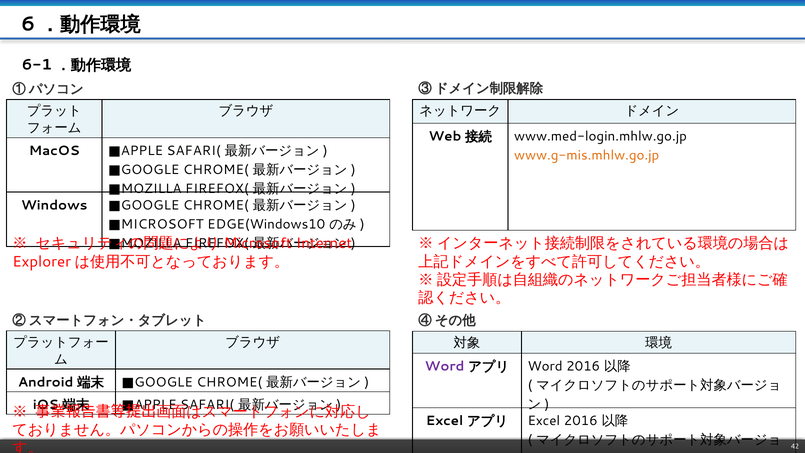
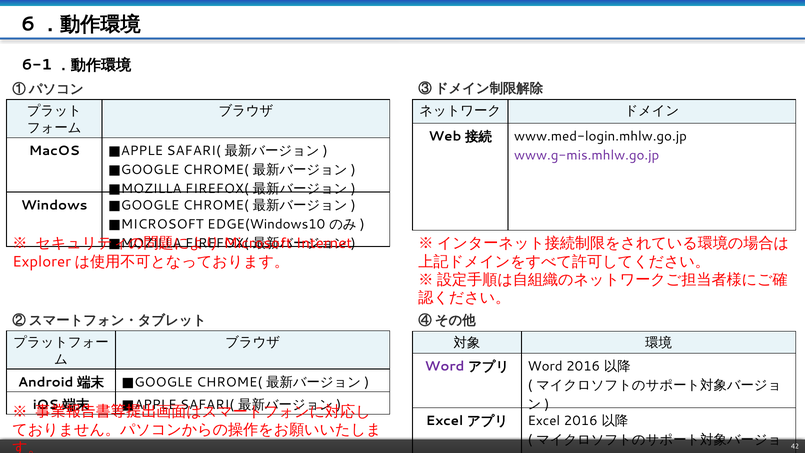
www.g-mis.mhlw.go.jp colour: orange -> purple (587, 155)
